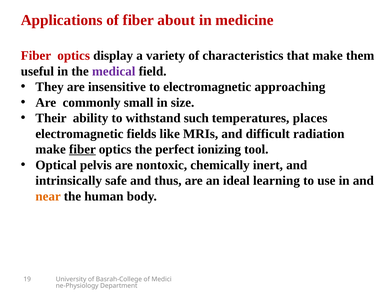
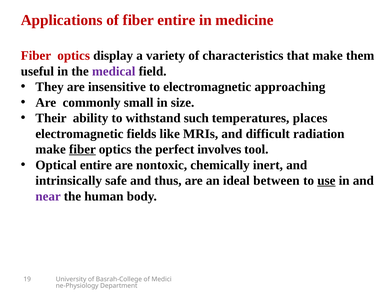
fiber about: about -> entire (176, 20)
ionizing: ionizing -> involves (219, 149)
Optical pelvis: pelvis -> entire (96, 165)
learning: learning -> between (276, 181)
use underline: none -> present (326, 181)
near colour: orange -> purple (48, 196)
